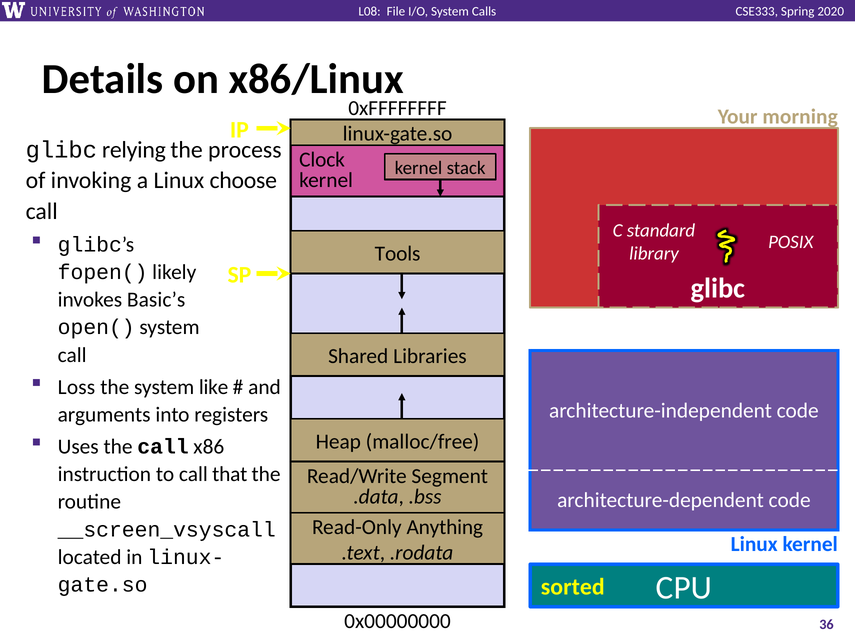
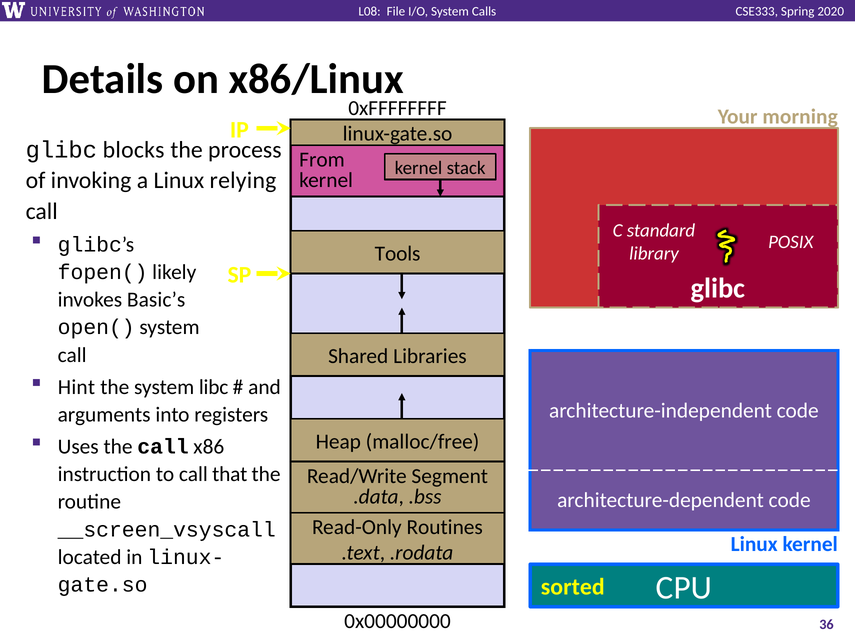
relying: relying -> blocks (134, 150)
Clock: Clock -> From (322, 160)
choose: choose -> relying (243, 181)
Loss: Loss -> Hint (76, 387)
like: like -> libc (214, 387)
Anything: Anything -> Routines (445, 527)
